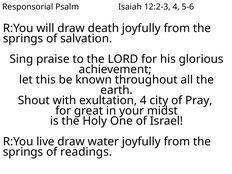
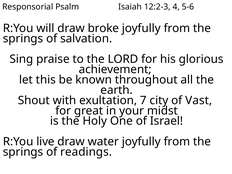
death: death -> broke (103, 28)
exultation 4: 4 -> 7 (143, 100)
Pray: Pray -> Vast (199, 100)
